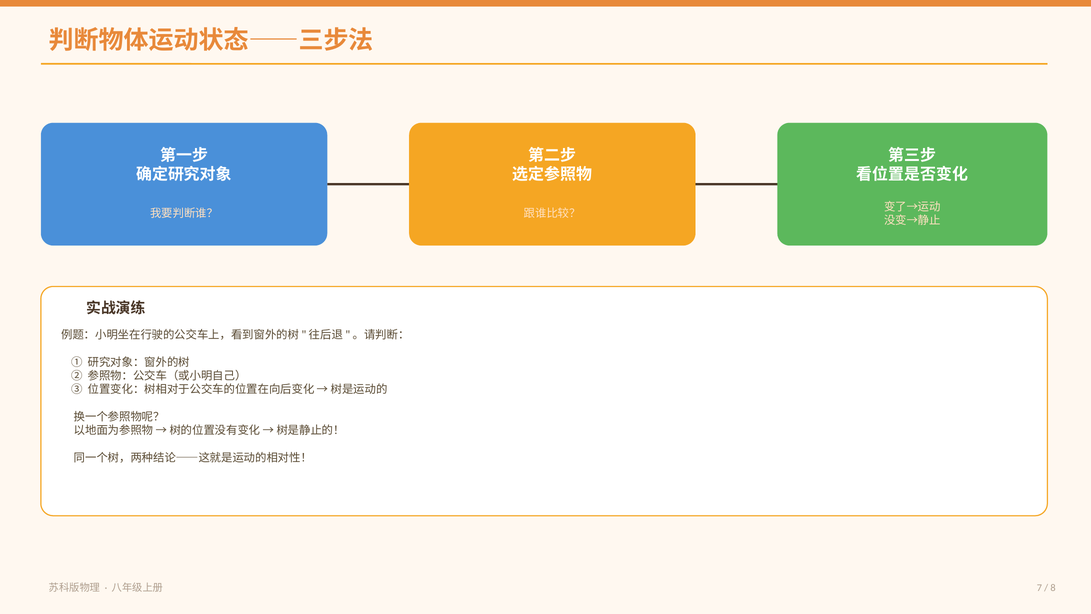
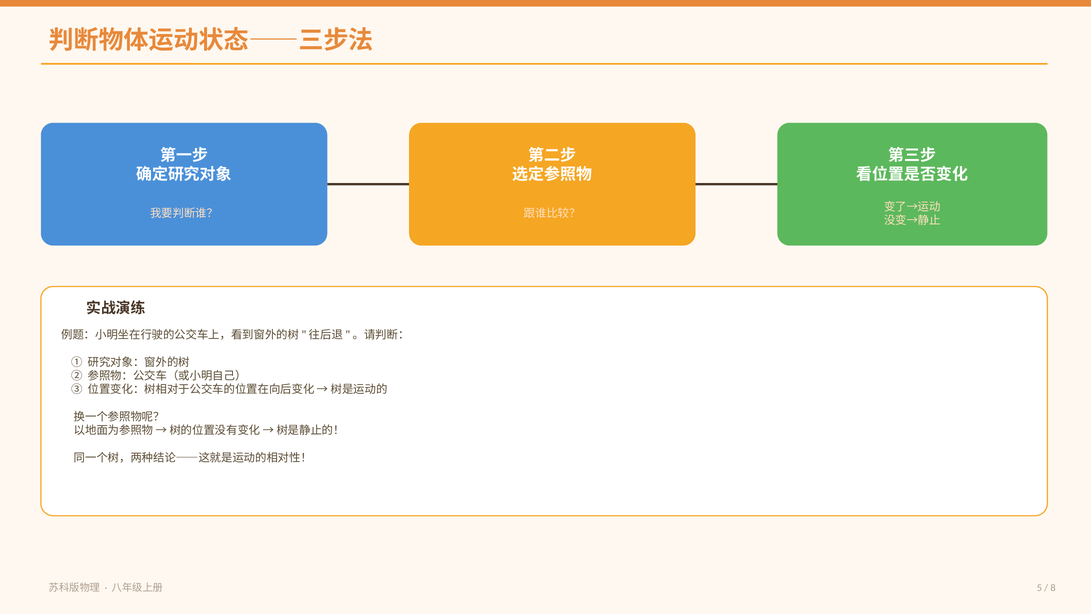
7: 7 -> 5 (1039, 588)
